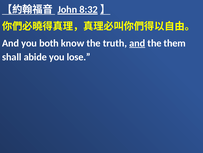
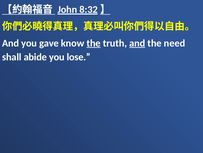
both: both -> gave (49, 43)
the underline: none -> present (94, 43)
them: them -> need (175, 43)
